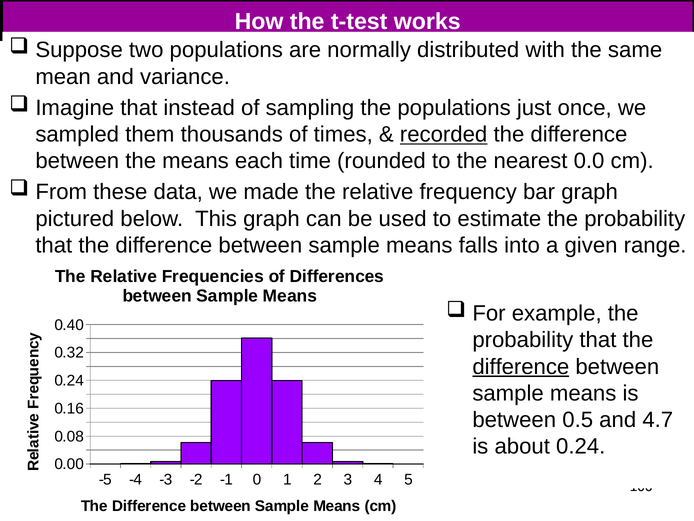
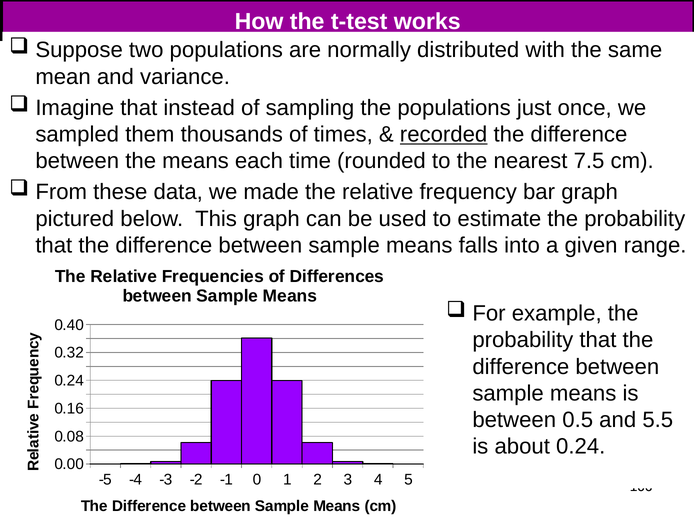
0.0: 0.0 -> 7.5 (589, 161)
difference underline: present -> none (521, 366)
4.7: 4.7 -> 5.5 (658, 420)
